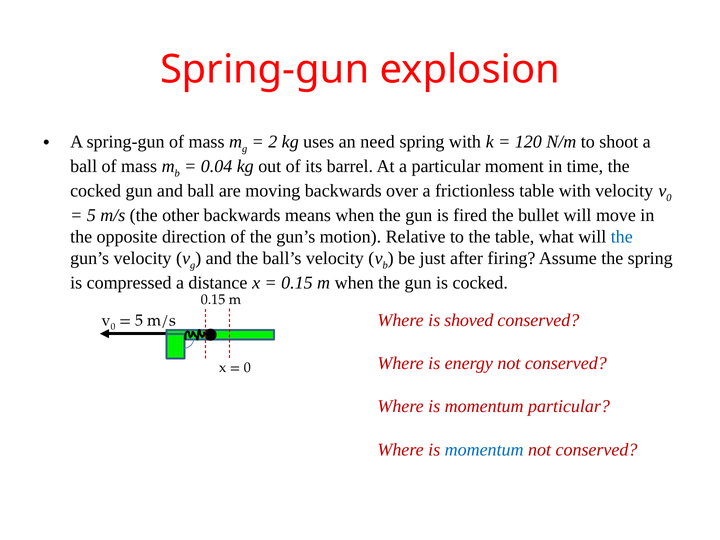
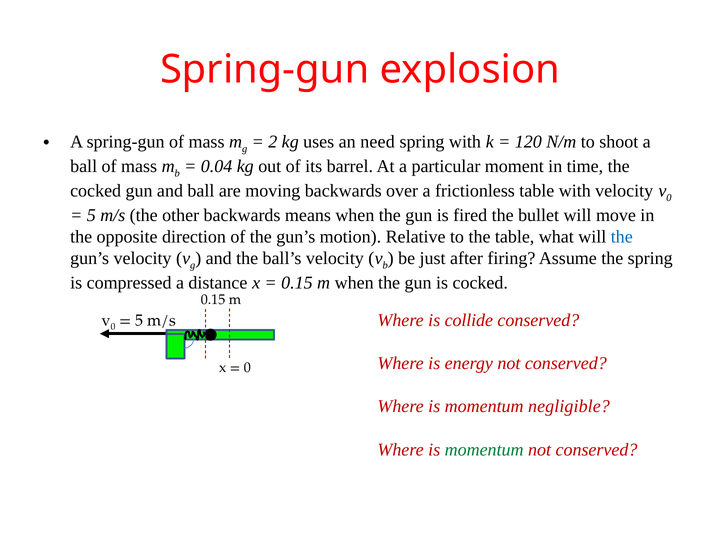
shoved: shoved -> collide (469, 320)
momentum particular: particular -> negligible (569, 407)
momentum colour: blue -> green (484, 450)
